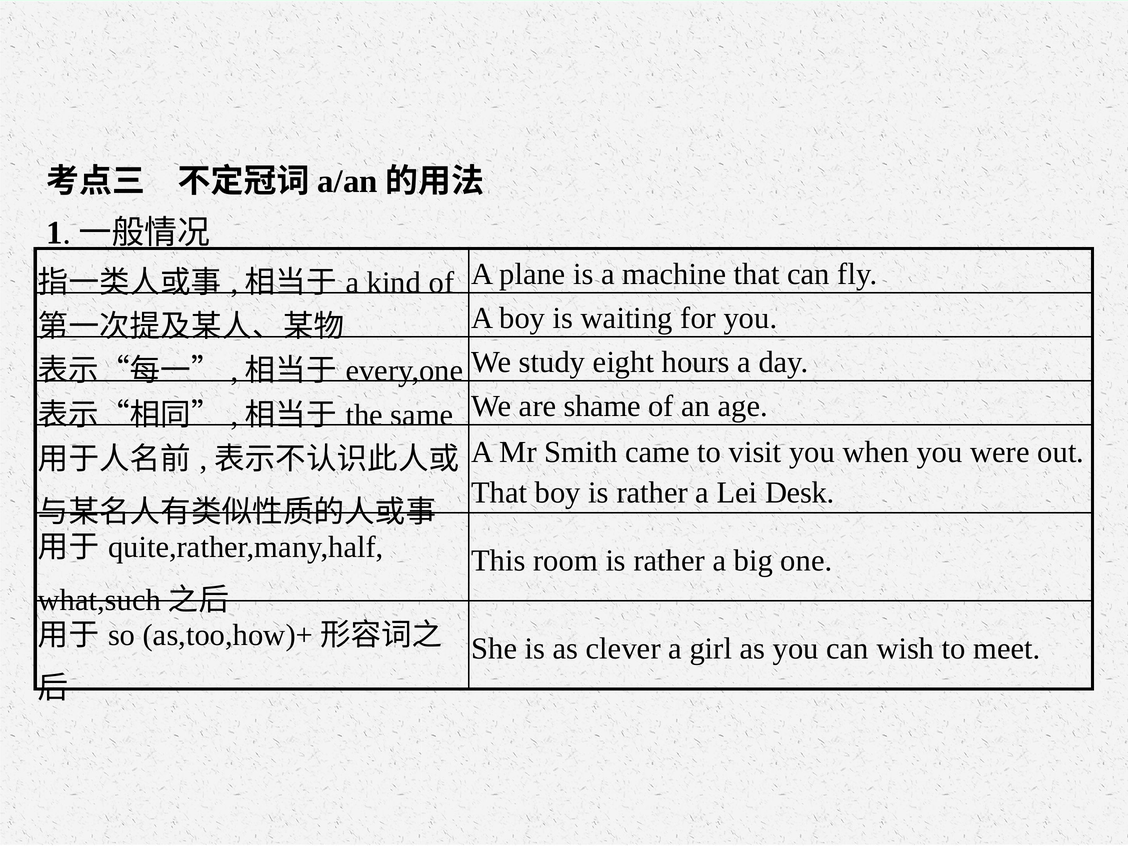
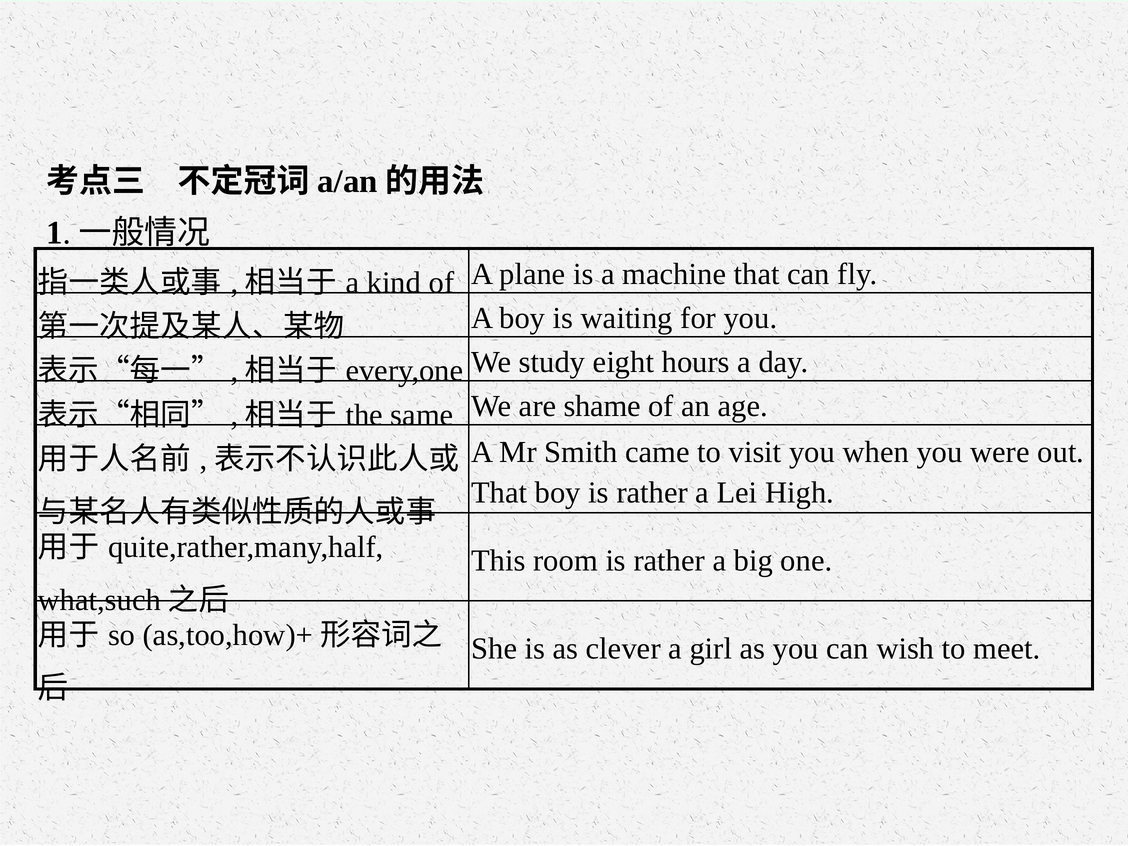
Desk: Desk -> High (800, 493)
